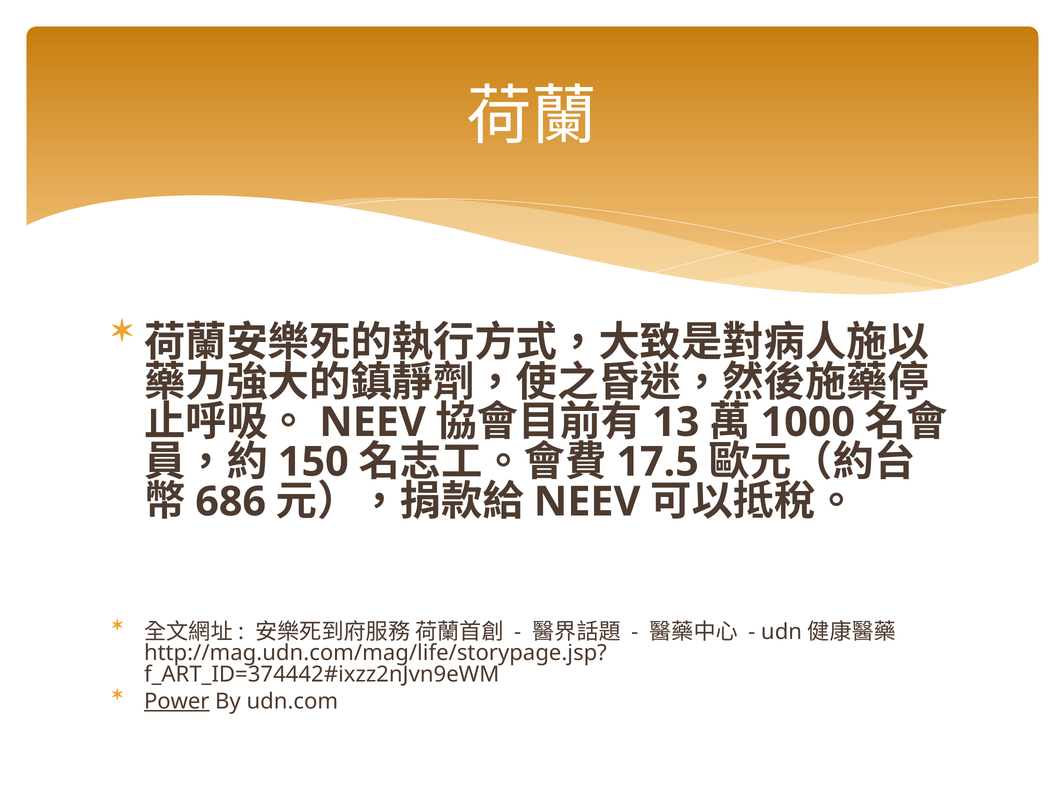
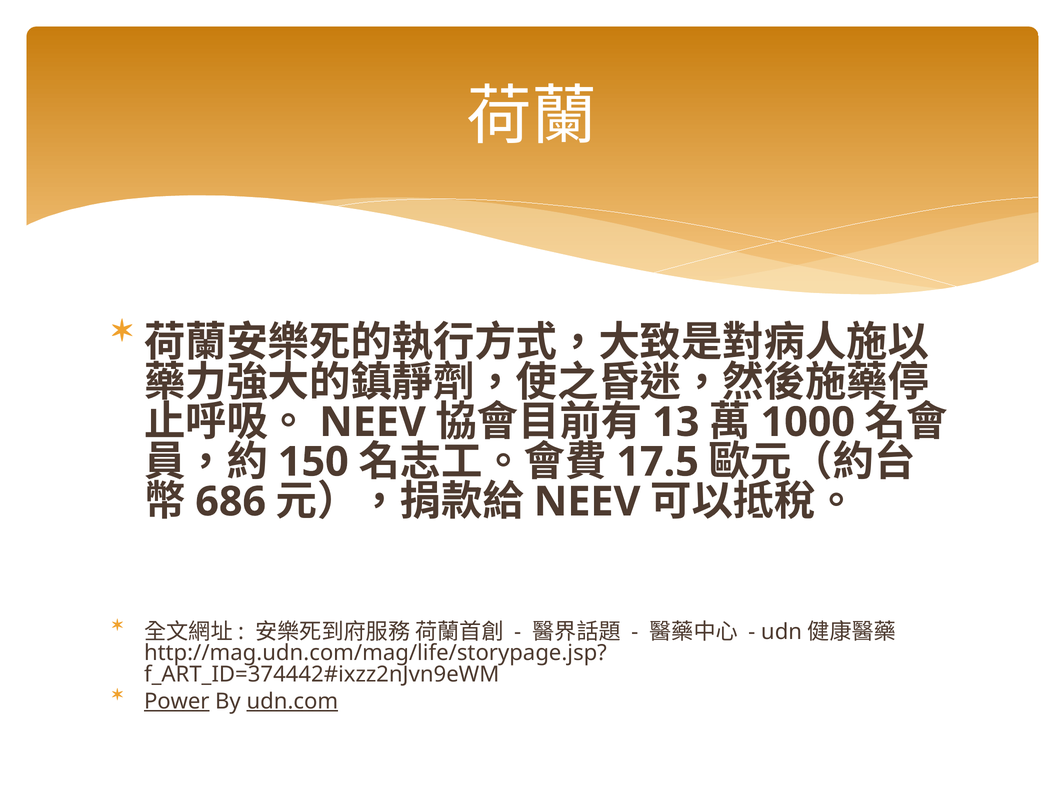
udn.com underline: none -> present (292, 701)
